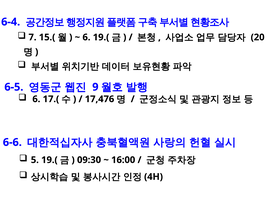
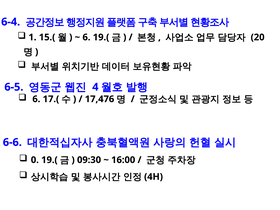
7: 7 -> 1 (32, 37)
9: 9 -> 4 (95, 87)
5: 5 -> 0 (35, 160)
